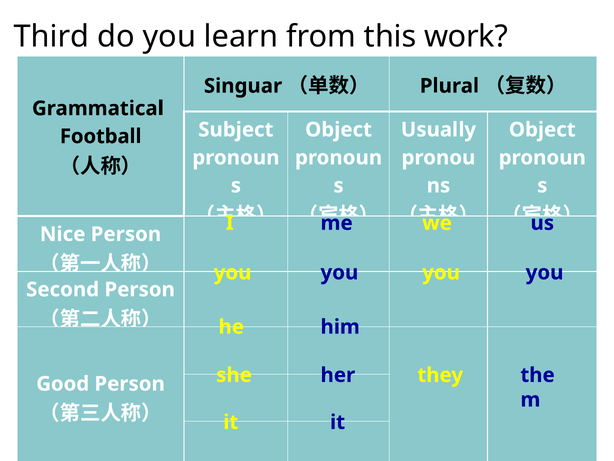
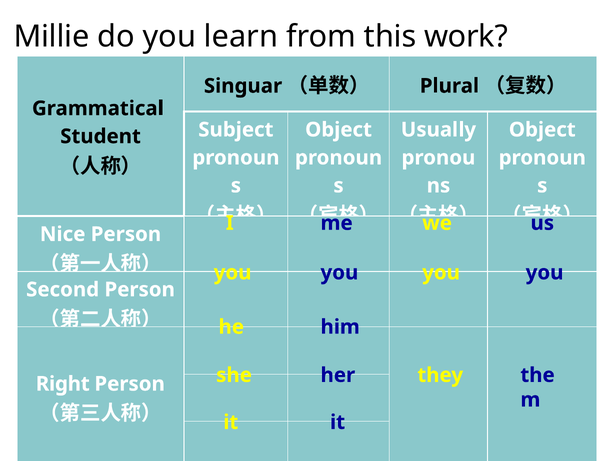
Third: Third -> Millie (52, 36)
Football: Football -> Student (101, 136)
Good: Good -> Right (63, 383)
